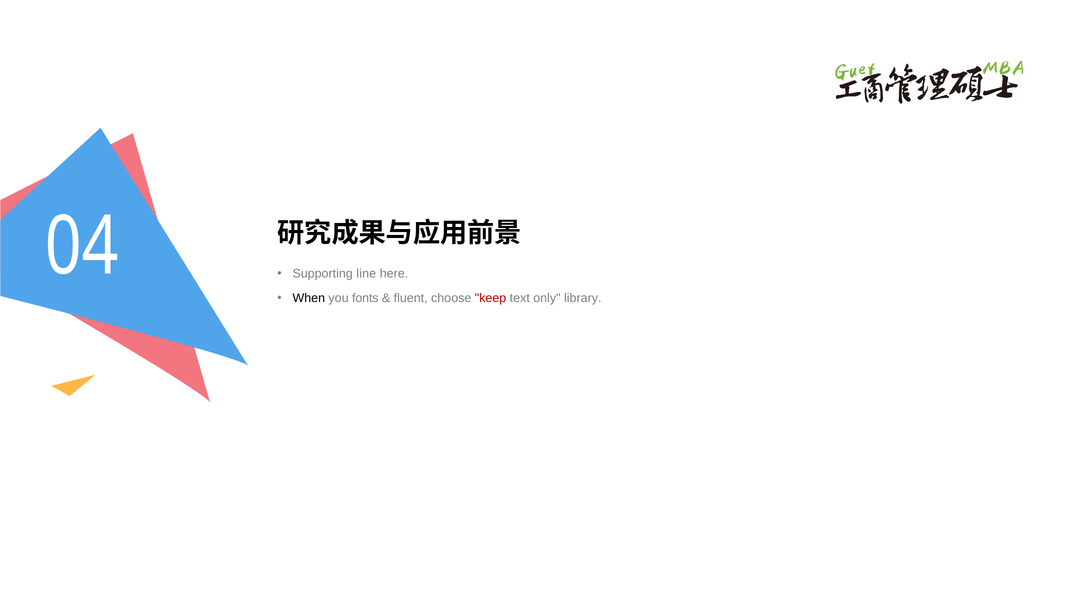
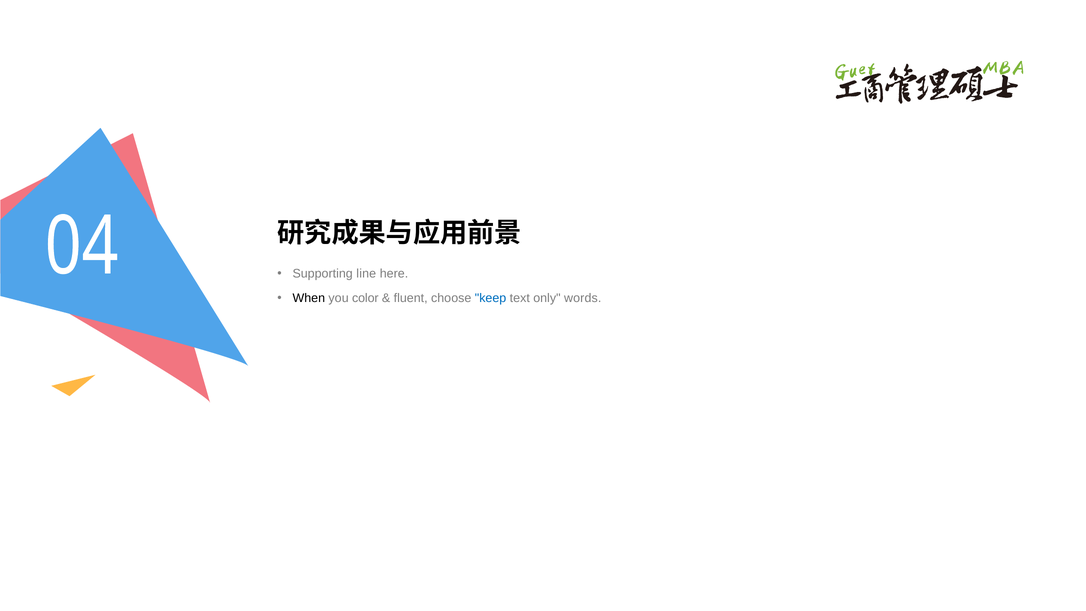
fonts: fonts -> color (365, 298)
keep colour: red -> blue (491, 298)
library: library -> words (583, 298)
